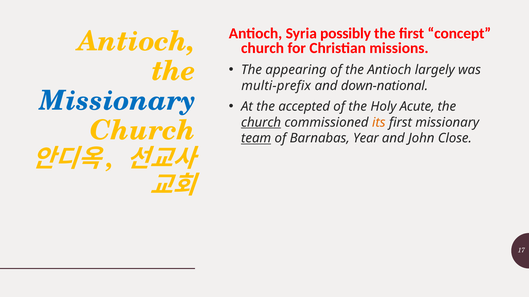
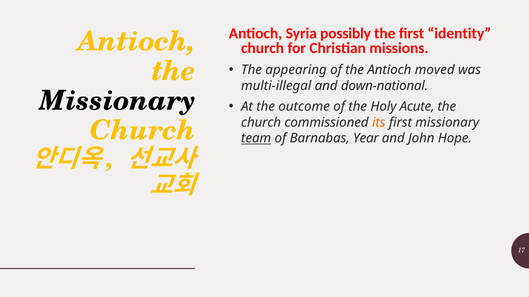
concept: concept -> identity (459, 33)
largely: largely -> moved (435, 70)
multi-prefix: multi-prefix -> multi-illegal (276, 86)
Missionary colour: blue -> black (117, 101)
accepted: accepted -> outcome (304, 107)
church underline: present -> none (261, 123)
Close: Close -> Hope (455, 139)
